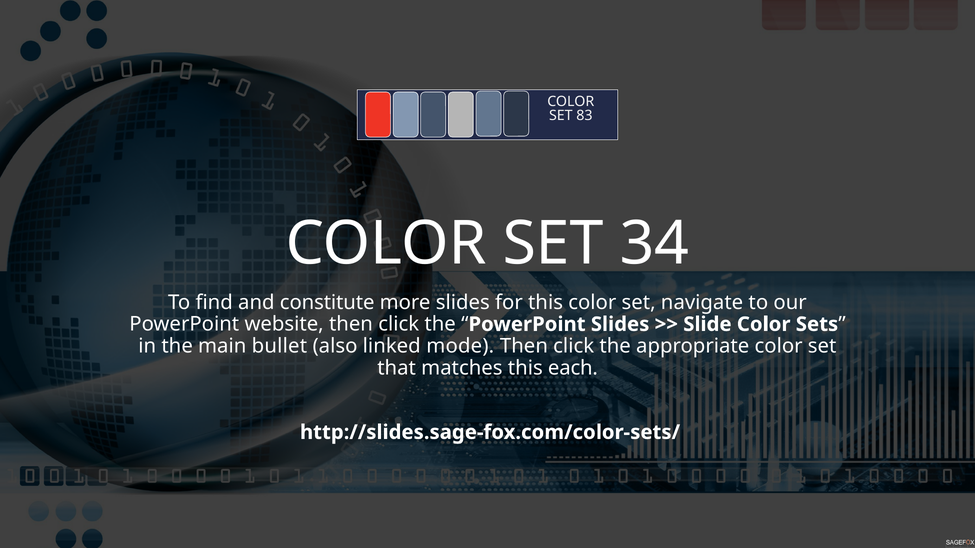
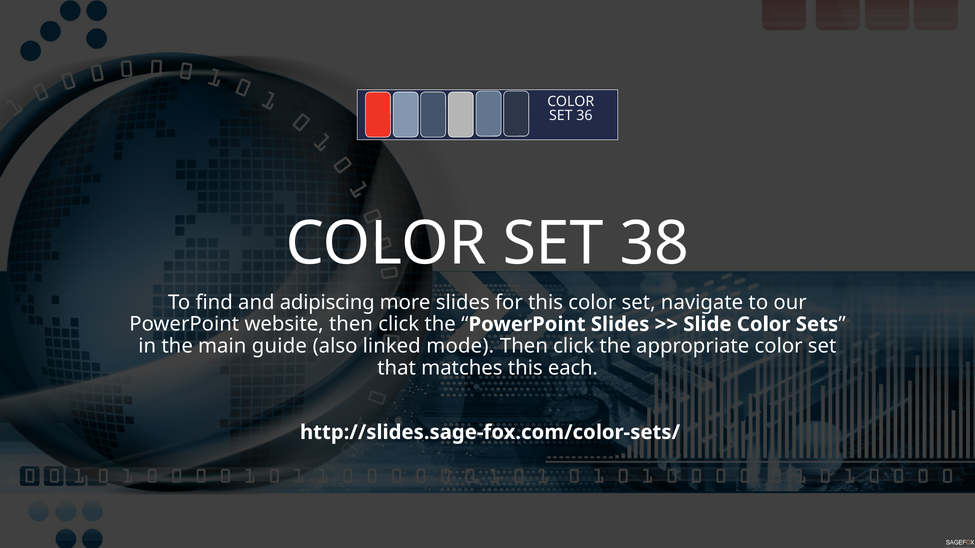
83: 83 -> 36 (584, 116)
34: 34 -> 38 (654, 244)
constitute: constitute -> adipiscing (327, 303)
bullet: bullet -> guide (279, 346)
